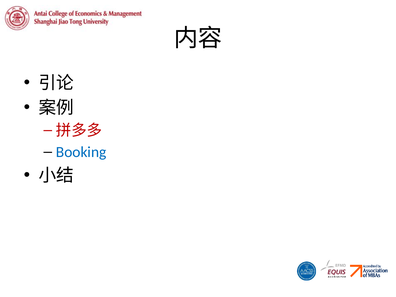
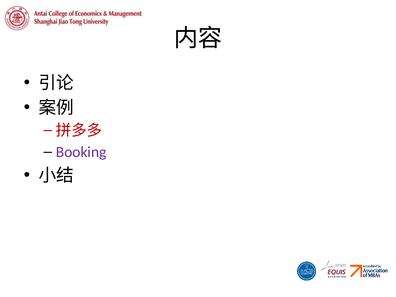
Booking colour: blue -> purple (81, 152)
